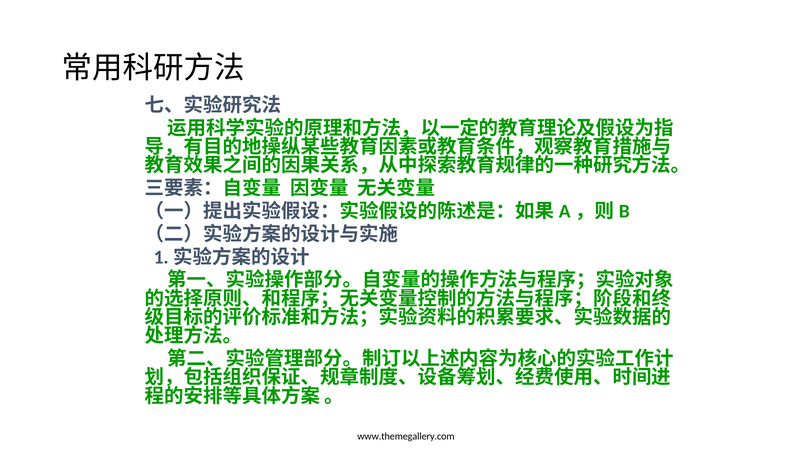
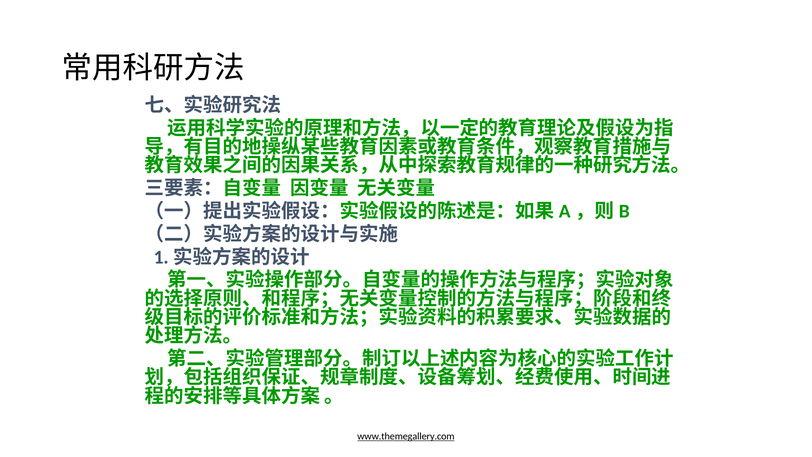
www.themegallery.com underline: none -> present (406, 436)
